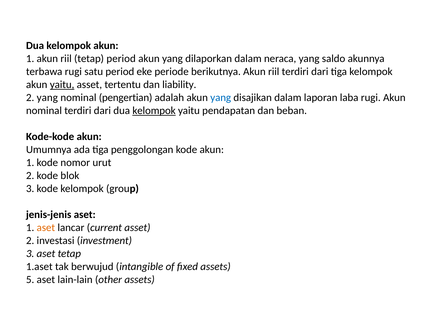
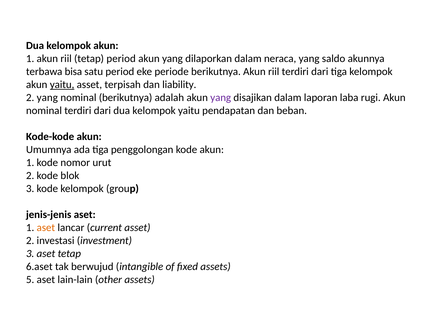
terbawa rugi: rugi -> bisa (73, 72)
tertentu: tertentu -> terpisah (123, 85)
nominal pengertian: pengertian -> berikutnya (126, 98)
yang colour: blue -> purple (221, 98)
kelompok underline: present -> none (154, 111)
1.aset: 1.aset -> 6.aset (39, 267)
